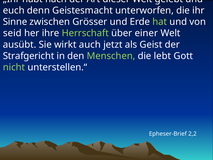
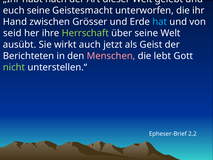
euch denn: denn -> seine (38, 10)
Sinne: Sinne -> Hand (15, 22)
hat colour: light green -> light blue (160, 22)
über einer: einer -> seine (146, 33)
Strafgericht: Strafgericht -> Berichteten (29, 56)
Menschen colour: light green -> pink (111, 56)
